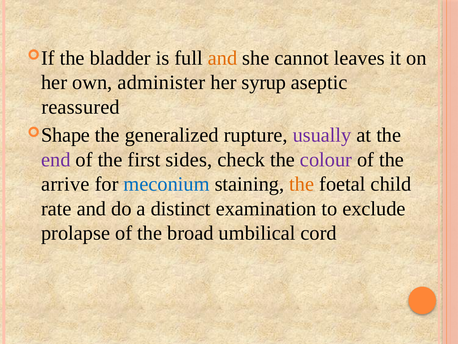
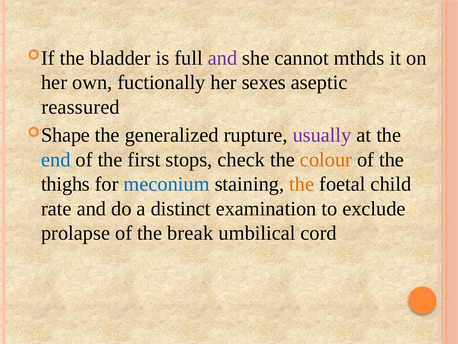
and colour: orange -> purple (223, 58)
leaves: leaves -> mthds (359, 58)
administer: administer -> fuctionally (161, 82)
syrup: syrup -> sexes (264, 82)
end colour: purple -> blue (56, 160)
sides: sides -> stops (189, 160)
colour colour: purple -> orange (326, 160)
arrive: arrive -> thighs (66, 184)
broad: broad -> break (190, 233)
